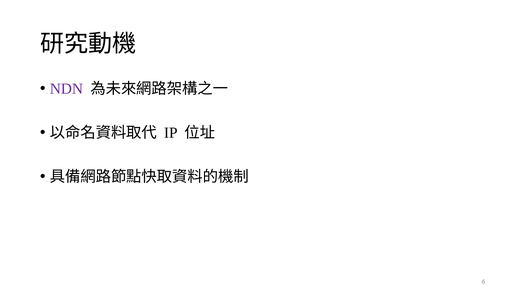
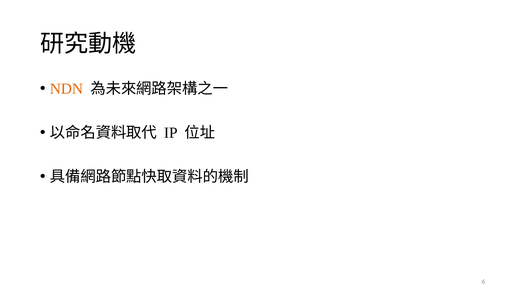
NDN colour: purple -> orange (66, 89)
